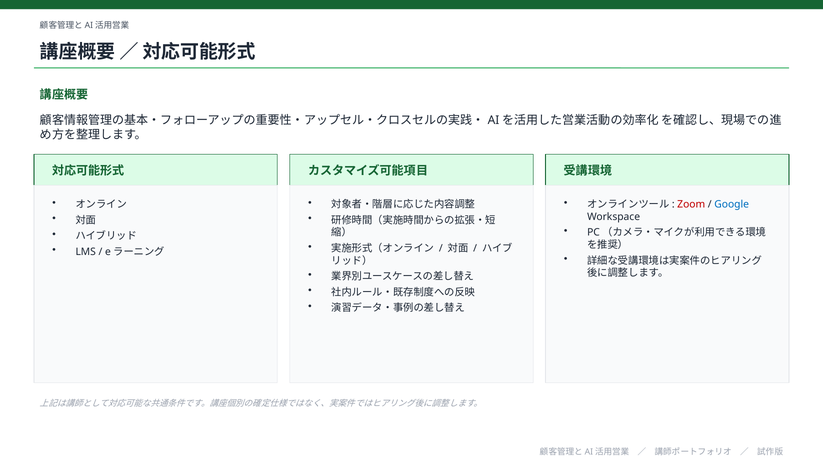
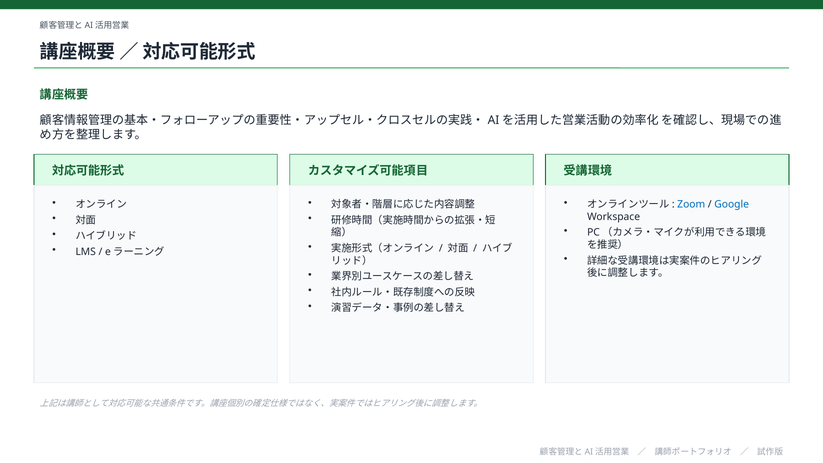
Zoom colour: red -> blue (691, 204)
